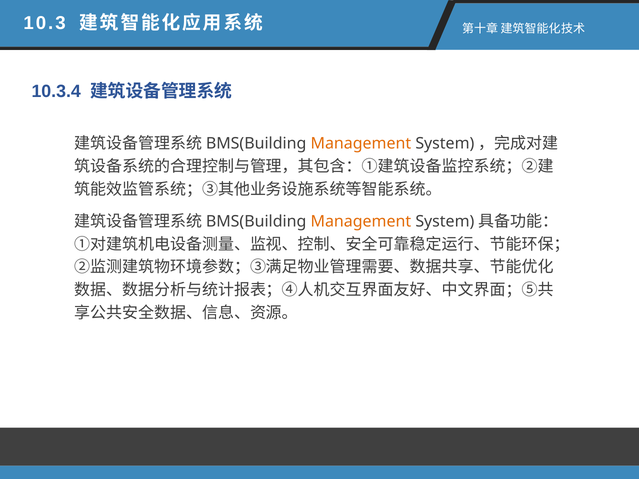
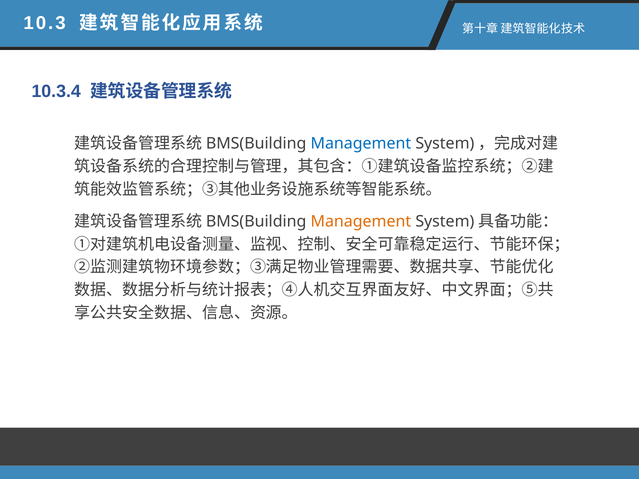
Management colour: orange -> blue (361, 144)
